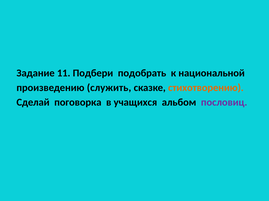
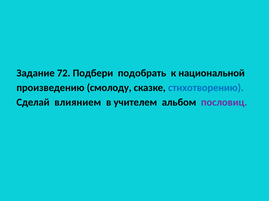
11: 11 -> 72 (64, 73)
служить: служить -> смолоду (109, 88)
стихотворению colour: orange -> blue (206, 88)
поговорка: поговорка -> влиянием (78, 103)
учащихся: учащихся -> учителем (135, 103)
